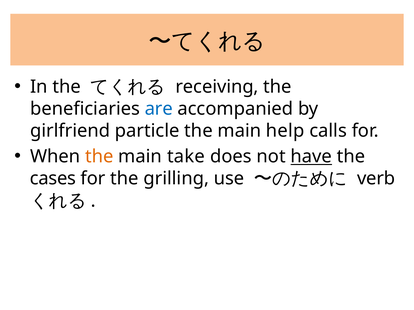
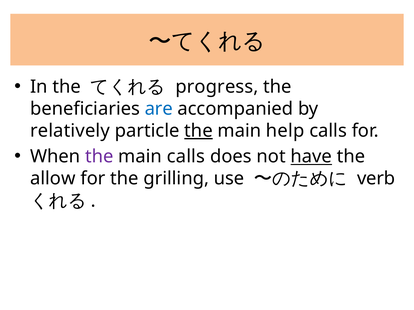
receiving: receiving -> progress (217, 87)
girlfriend: girlfriend -> relatively (70, 131)
the underline: none -> present (199, 131)
the colour: orange -> purple (99, 157)
main take: take -> calls (186, 157)
cases: cases -> allow (53, 179)
